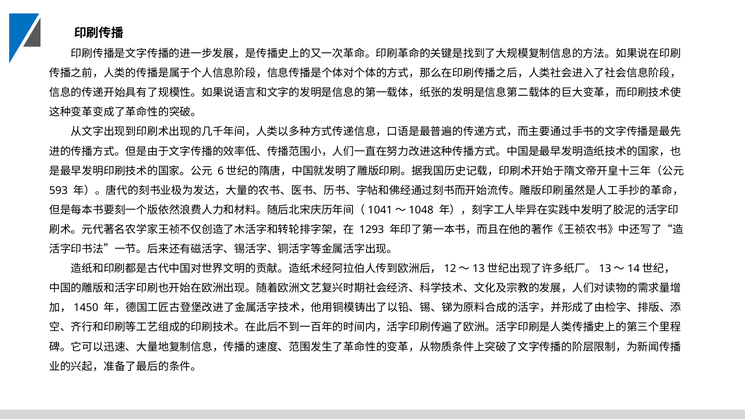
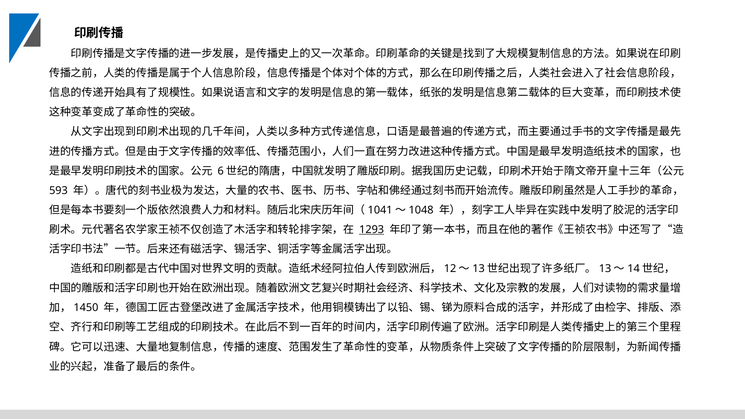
1293 underline: none -> present (372, 230)
